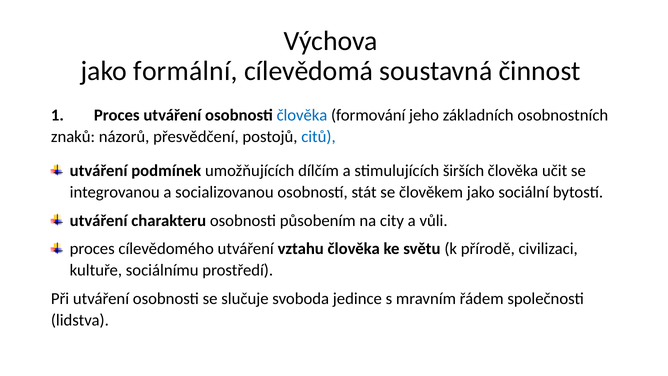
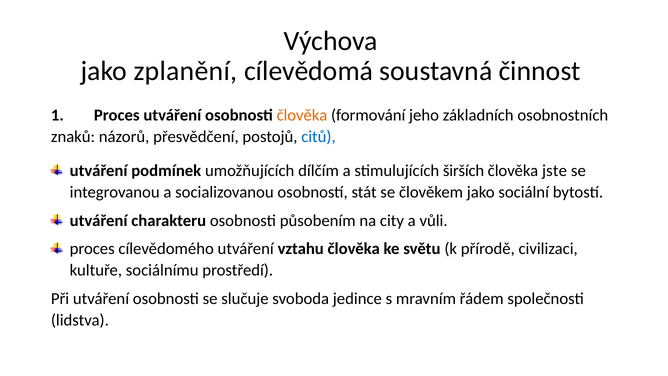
formální: formální -> zplanění (185, 71)
člověka colour: blue -> orange (302, 115)
učit: učit -> jste (555, 171)
